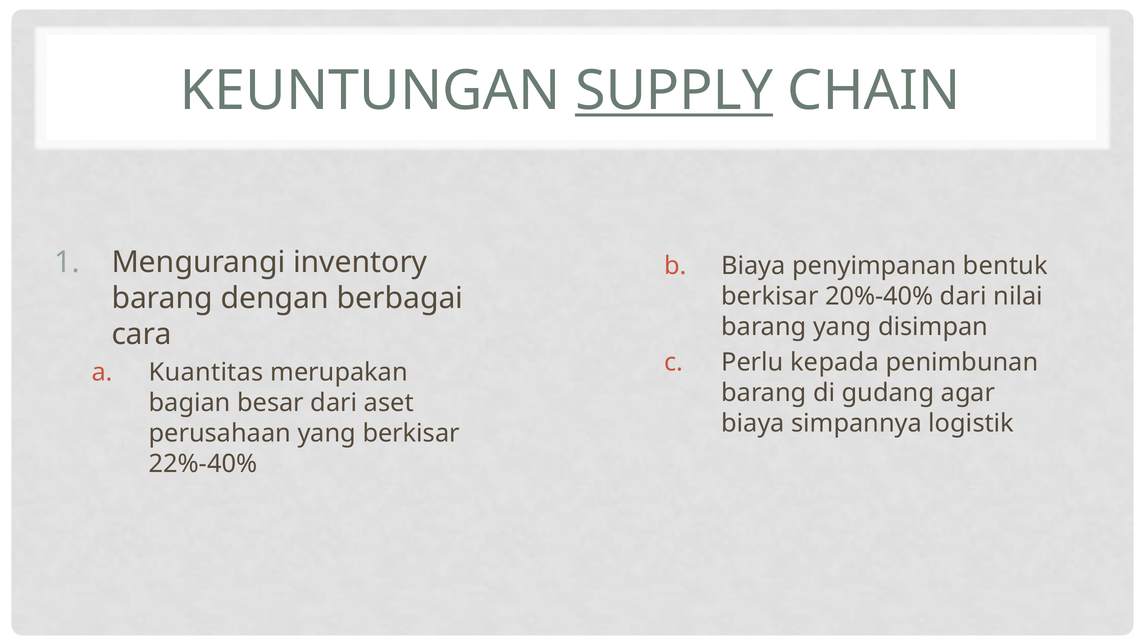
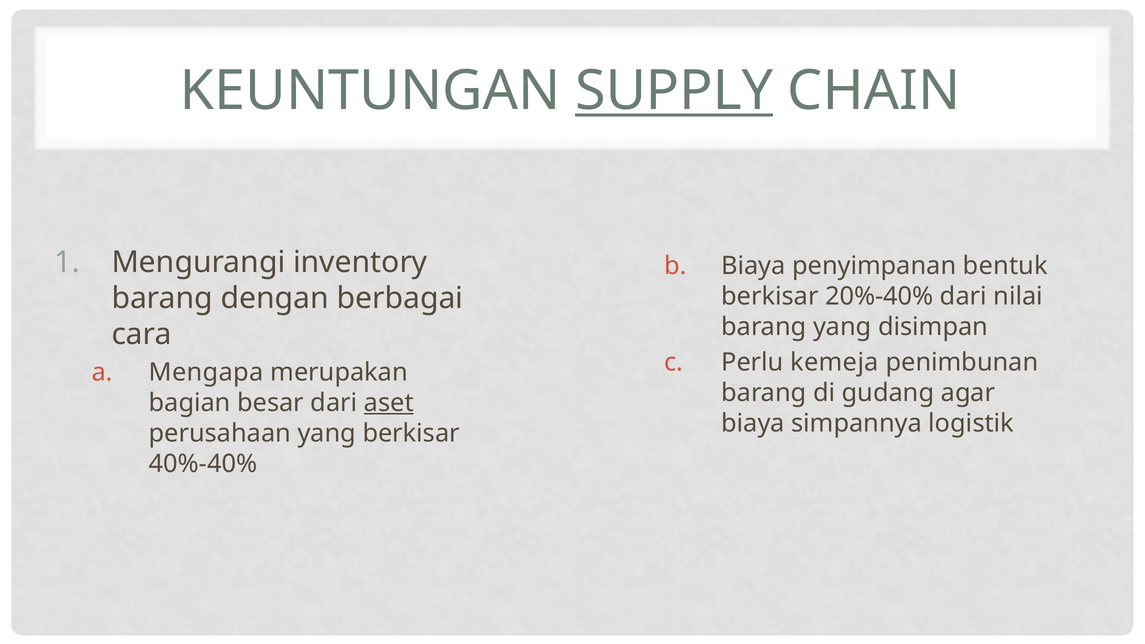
kepada: kepada -> kemeja (835, 363)
Kuantitas: Kuantitas -> Mengapa (206, 373)
aset underline: none -> present (389, 403)
22%-40%: 22%-40% -> 40%-40% (203, 464)
